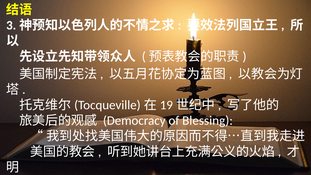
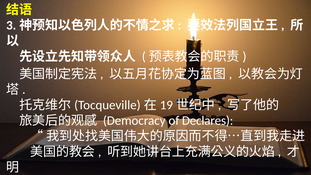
Blessing: Blessing -> Declares (208, 121)
